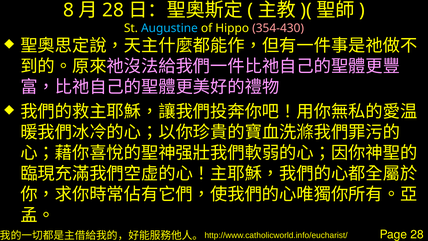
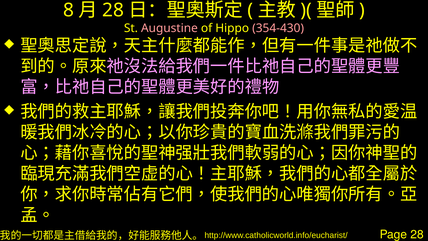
Augustine colour: light blue -> pink (169, 28)
